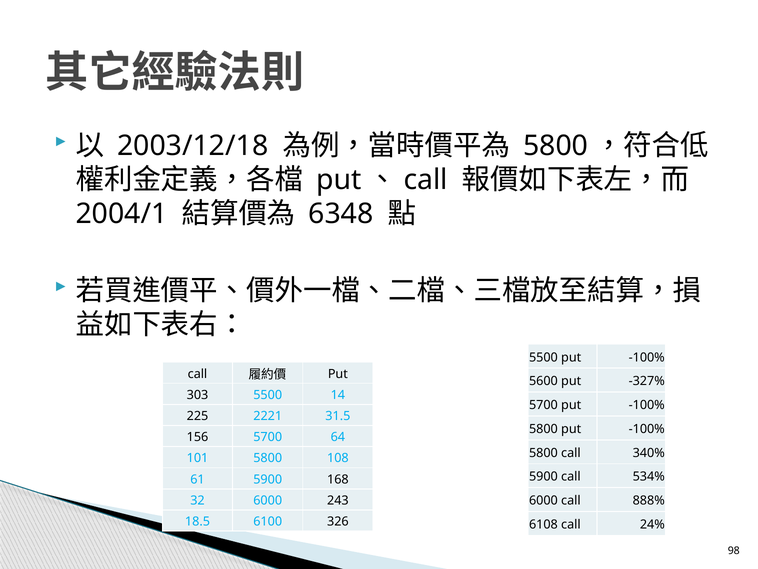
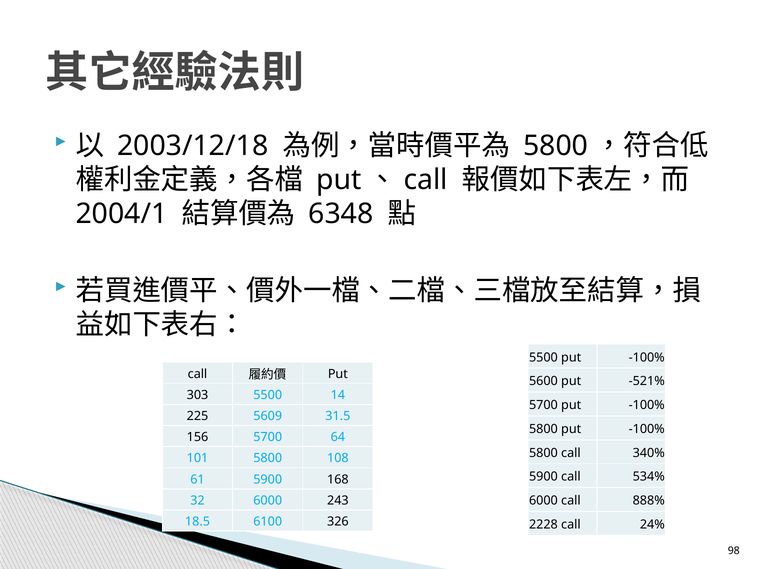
-327%: -327% -> -521% (647, 381)
2221: 2221 -> 5609 (268, 416)
6108: 6108 -> 2228 (543, 524)
